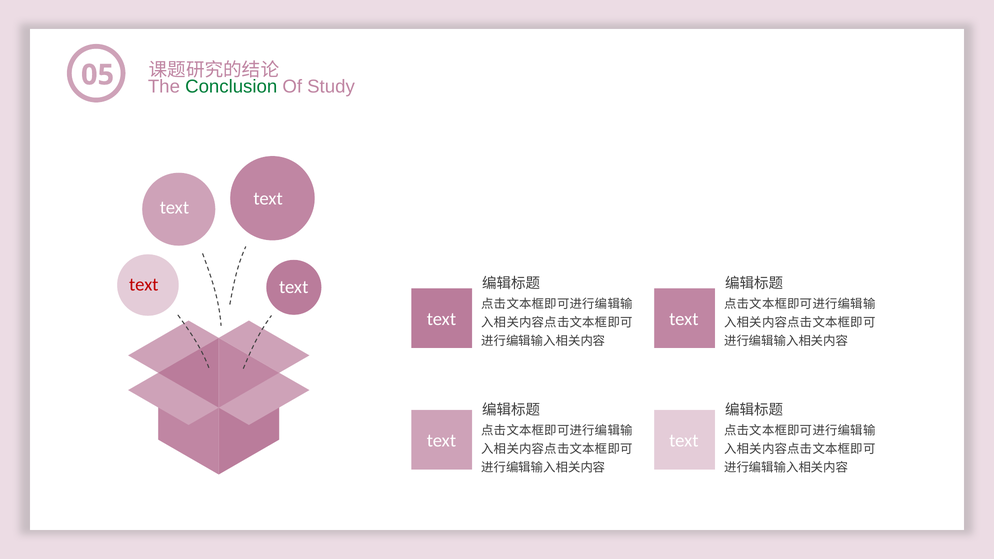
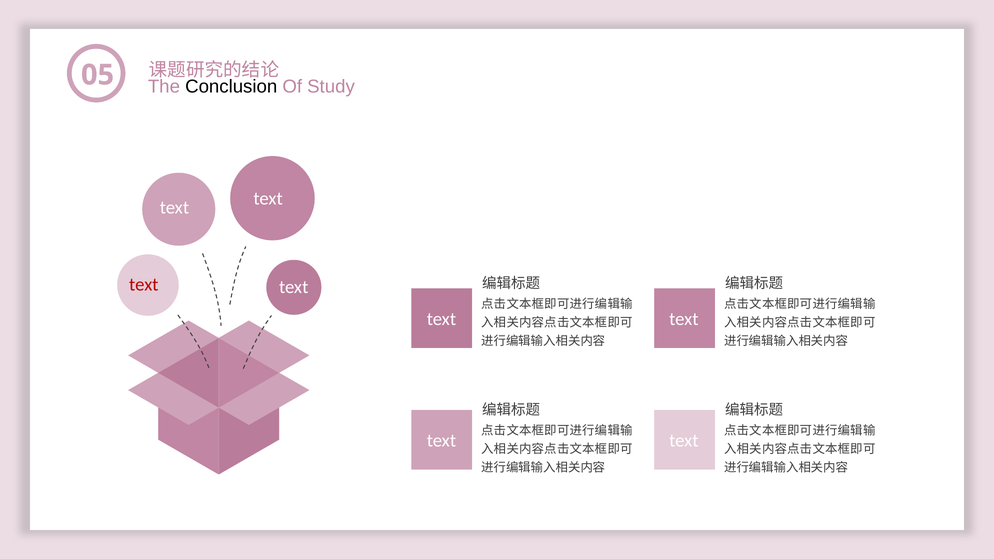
Conclusion colour: green -> black (231, 87)
